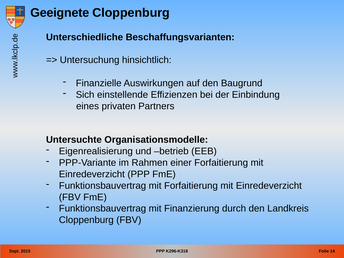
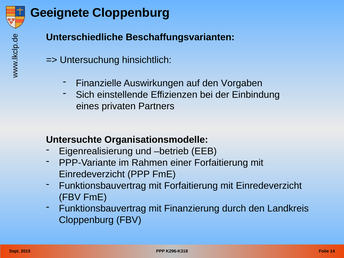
Baugrund: Baugrund -> Vorgaben (242, 83)
